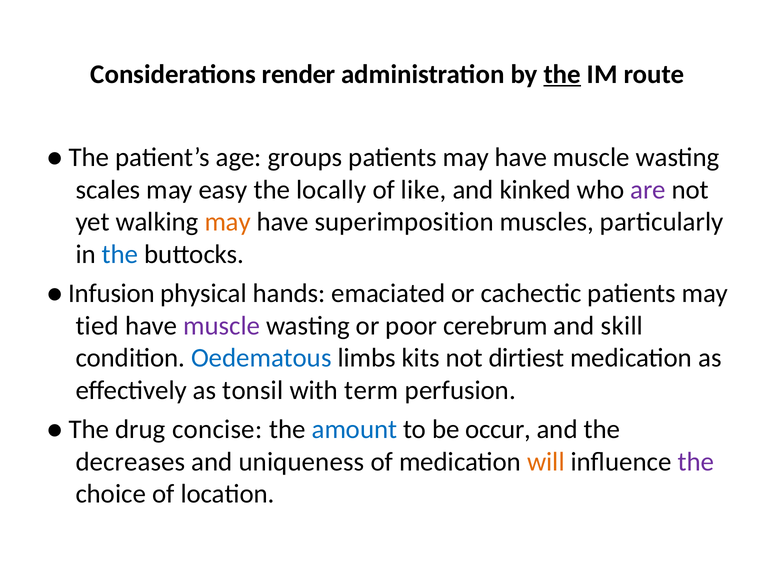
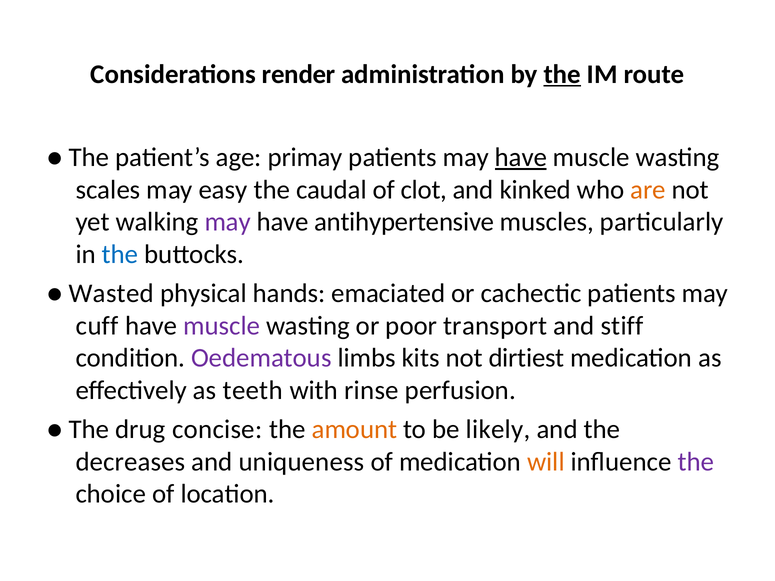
groups: groups -> primay (305, 158)
have underline: none -> present (521, 158)
locally: locally -> caudal (331, 190)
like: like -> clot (424, 190)
are colour: purple -> orange (648, 190)
may colour: orange -> purple (228, 222)
superimposition: superimposition -> antihypertensive (404, 222)
Infusion: Infusion -> Wasted (111, 294)
tied: tied -> cuff (97, 326)
cerebrum: cerebrum -> transport (495, 326)
skill: skill -> stiff (622, 326)
Oedematous colour: blue -> purple (261, 358)
tonsil: tonsil -> teeth (253, 390)
term: term -> rinse (371, 390)
amount colour: blue -> orange (354, 430)
occur: occur -> likely (498, 430)
